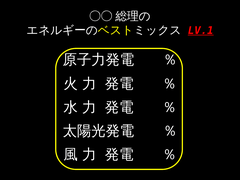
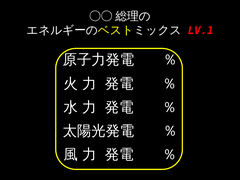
LV.1 underline: present -> none (201, 31)
